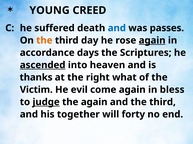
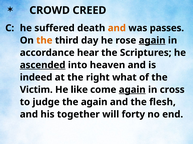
YOUNG: YOUNG -> CROWD (50, 10)
and colour: blue -> orange (117, 28)
days: days -> hear (88, 53)
thanks: thanks -> indeed (36, 78)
evil: evil -> like (79, 90)
again underline: none -> present (132, 90)
bless: bless -> cross (172, 90)
judge underline: present -> none (46, 103)
and the third: third -> flesh (162, 103)
